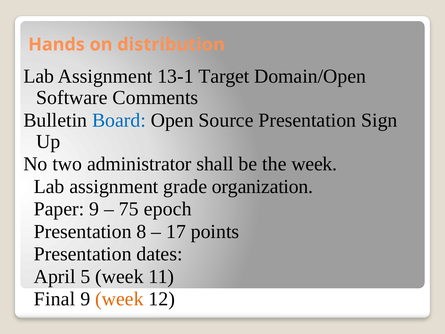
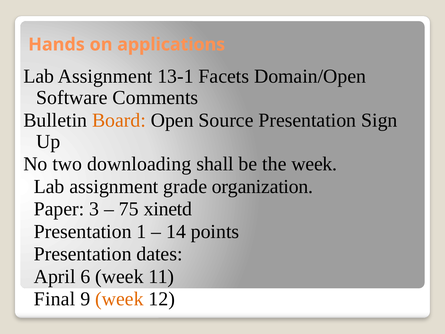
distribution: distribution -> applications (171, 45)
Target: Target -> Facets (224, 76)
Board colour: blue -> orange (119, 120)
administrator: administrator -> downloading (139, 164)
Paper 9: 9 -> 3 (94, 209)
epoch: epoch -> xinetd (168, 209)
8: 8 -> 1 (141, 231)
17: 17 -> 14 (176, 231)
5: 5 -> 6 (85, 276)
